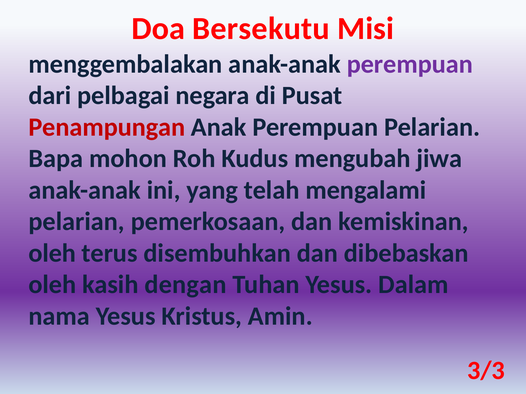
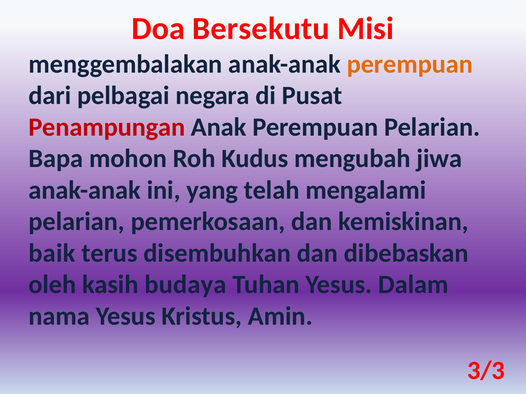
perempuan colour: purple -> orange (410, 64)
oleh: oleh -> baik (52, 253)
dengan: dengan -> budaya (185, 285)
